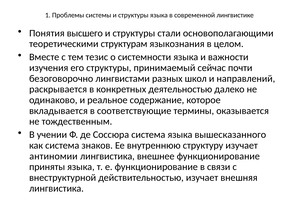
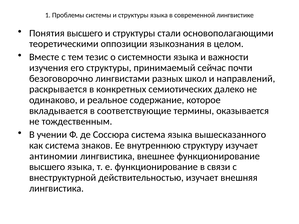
структурам: структурам -> оппозиции (124, 44)
деятельностью: деятельностью -> семиотических (180, 89)
приняты: приняты -> высшего (47, 167)
